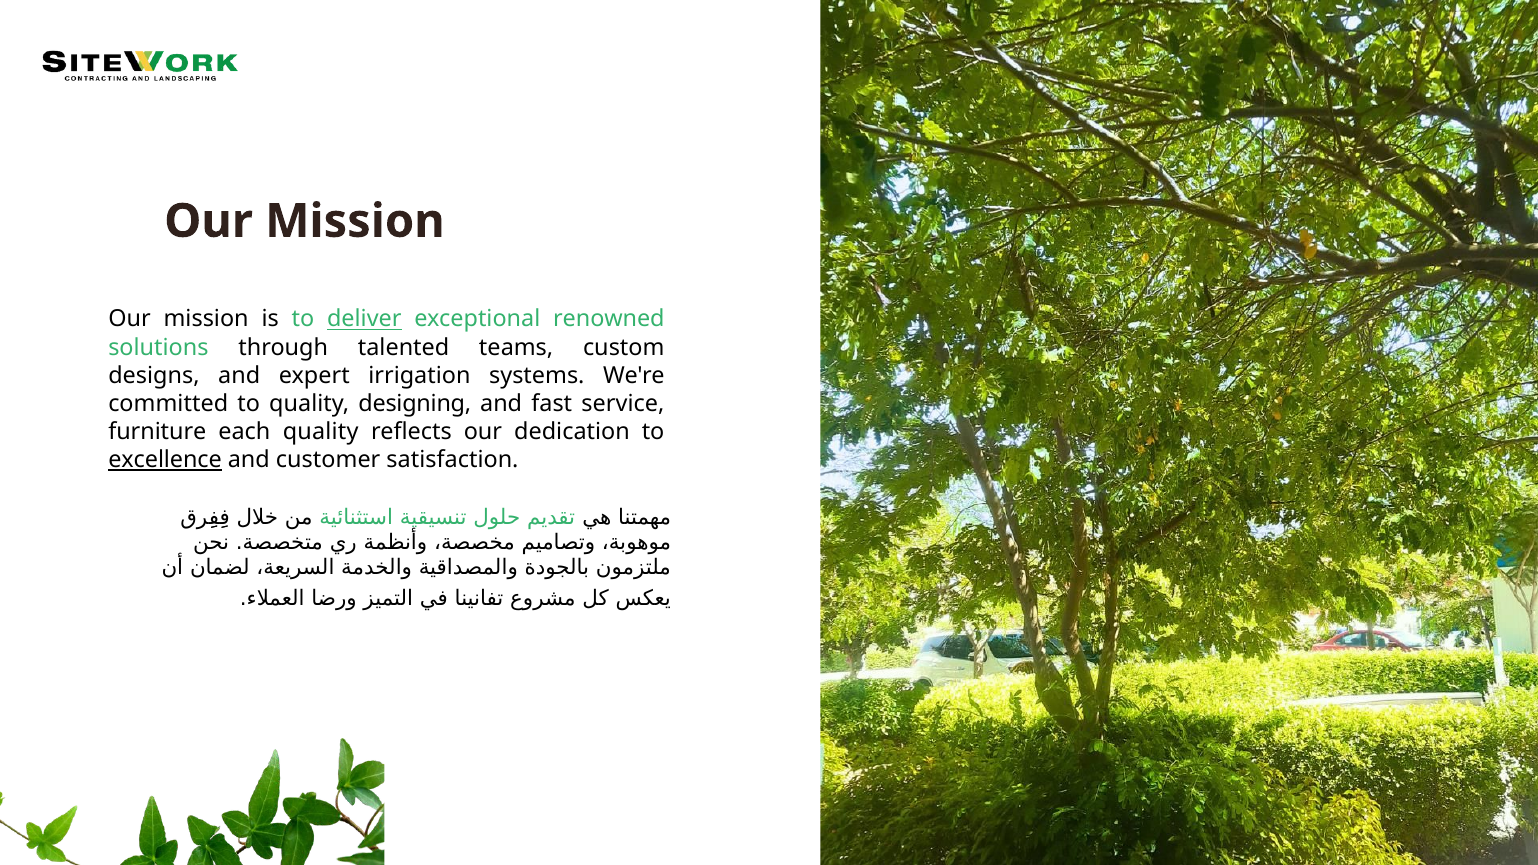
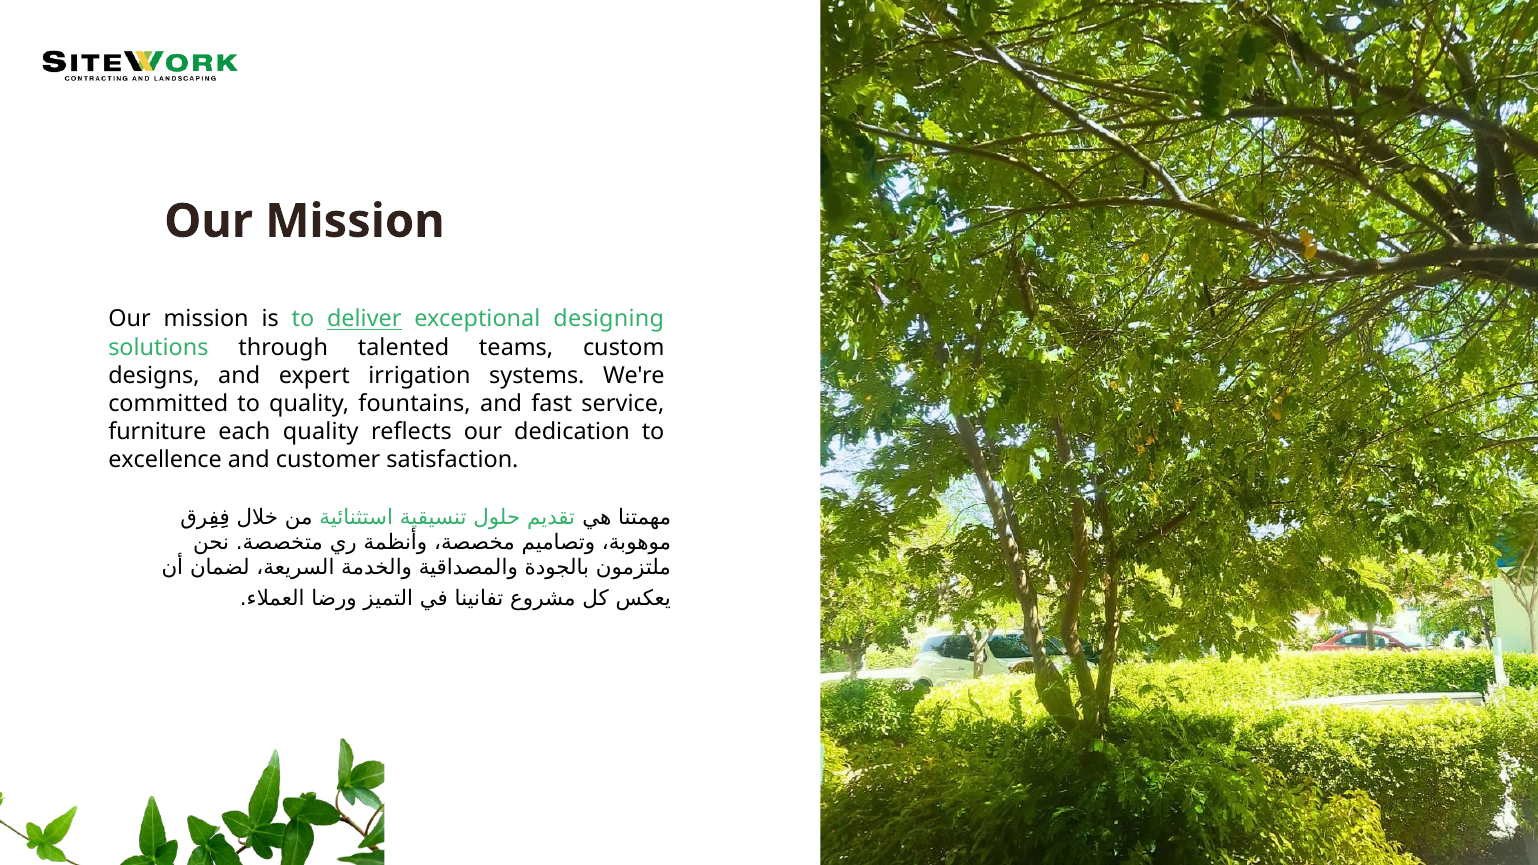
renowned: renowned -> designing (609, 319)
designing: designing -> fountains (415, 404)
excellence underline: present -> none (165, 460)
